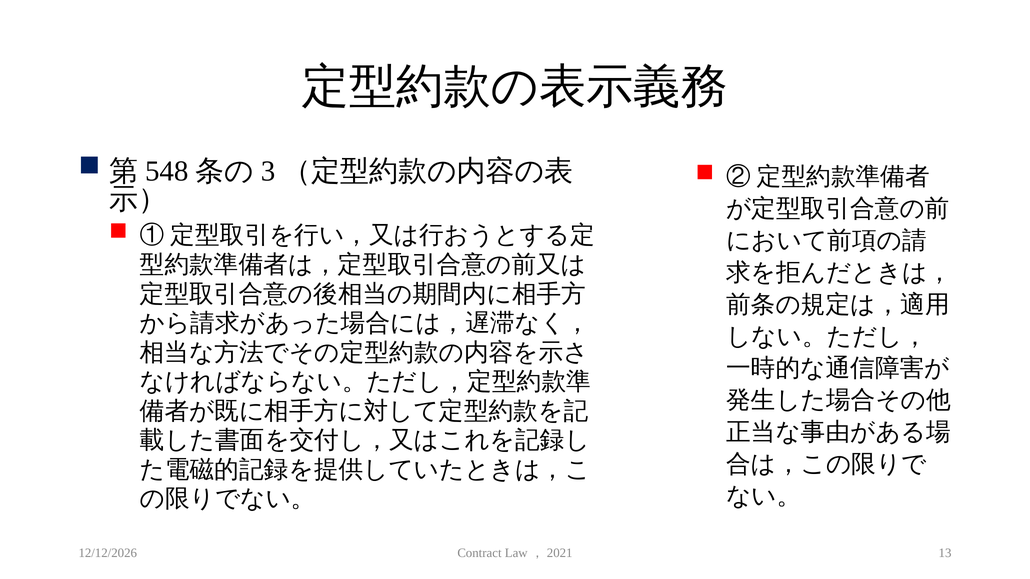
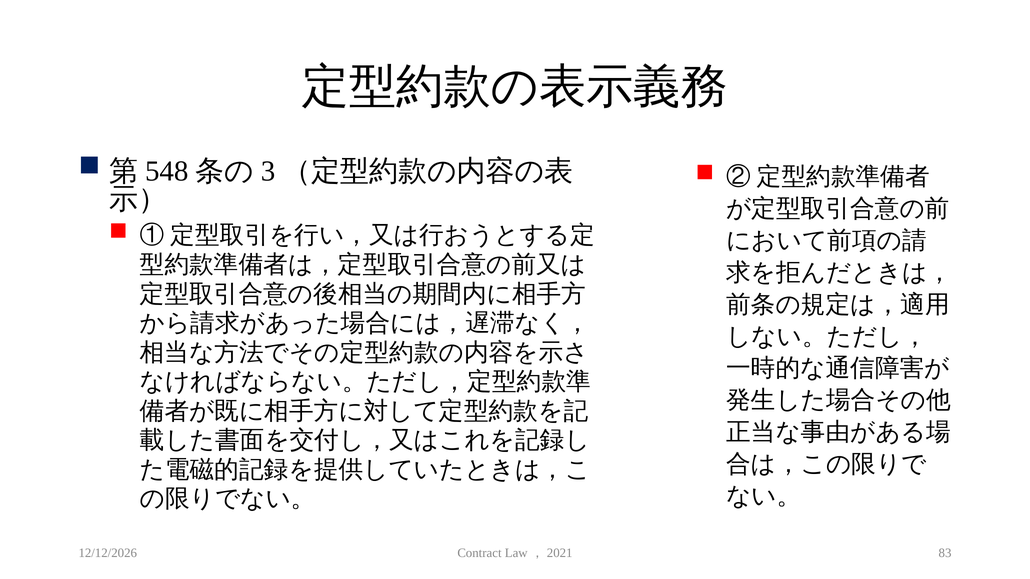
13: 13 -> 83 (945, 553)
